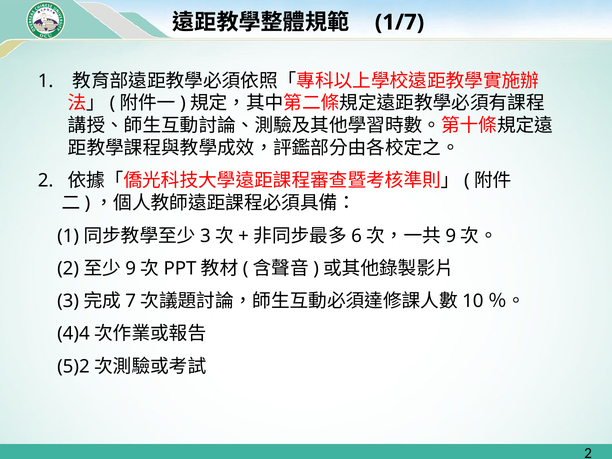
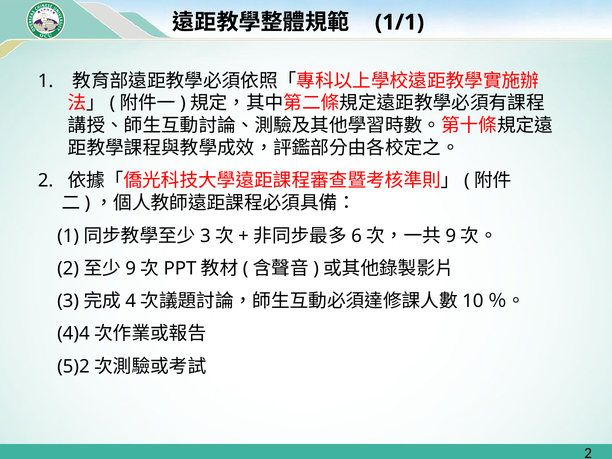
1/7: 1/7 -> 1/1 (400, 22)
7: 7 -> 4 (131, 301)
